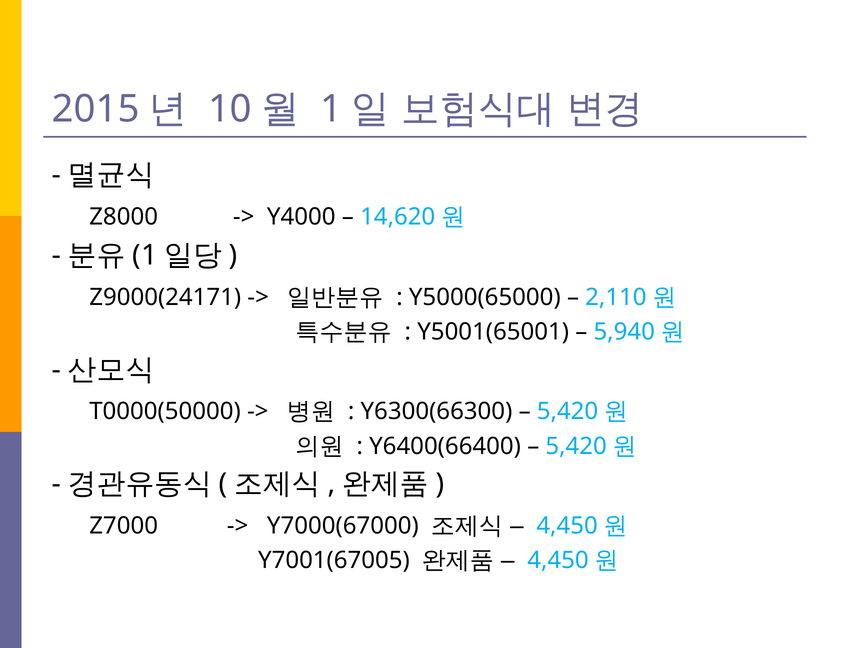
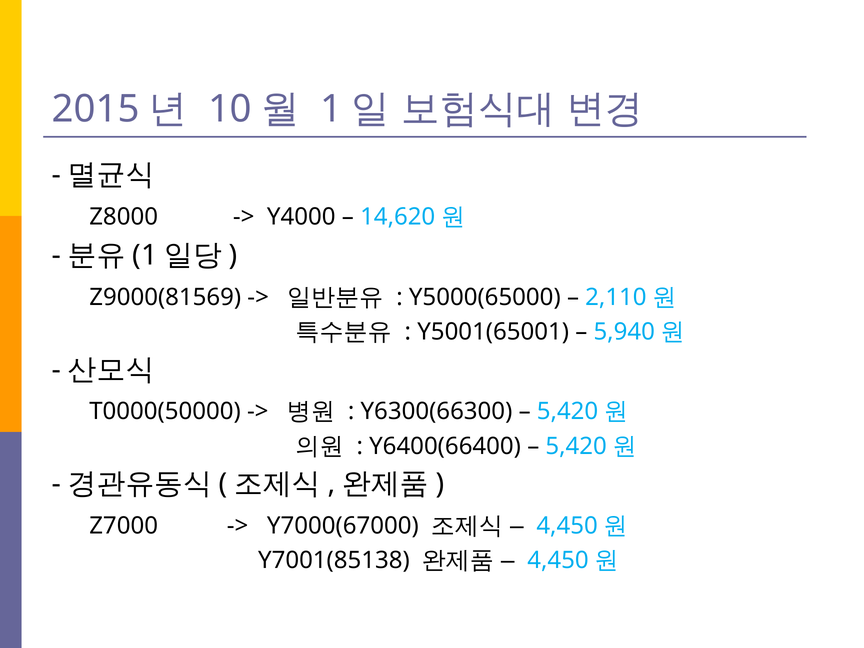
Z9000(24171: Z9000(24171 -> Z9000(81569 (165, 297)
Y7001(67005: Y7001(67005 -> Y7001(85138 (334, 560)
